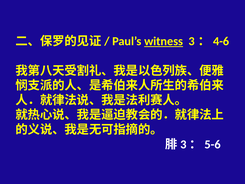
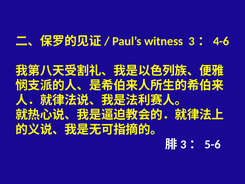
witness underline: present -> none (164, 41)
